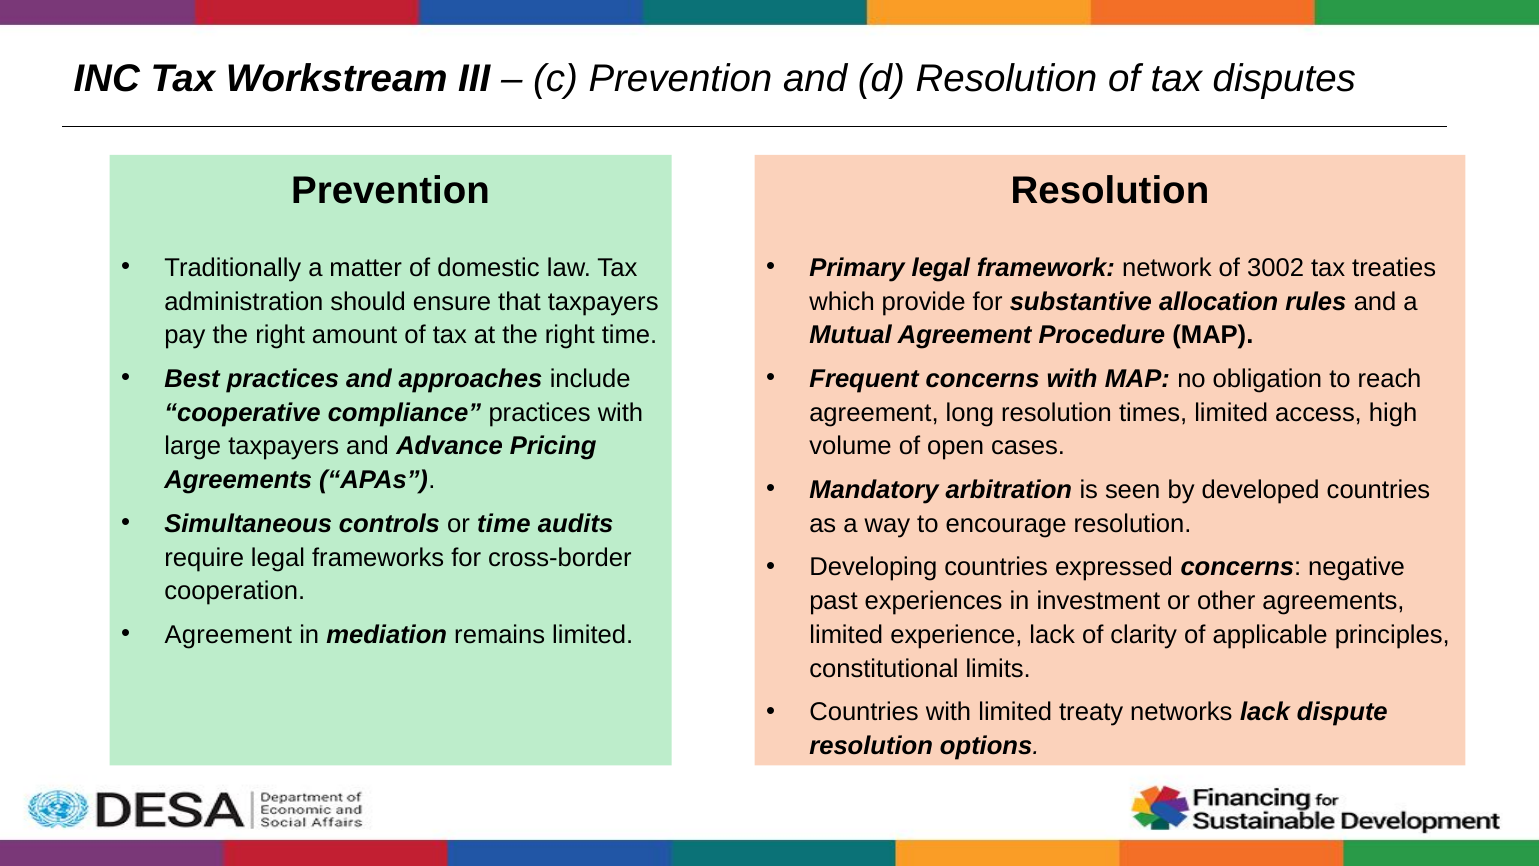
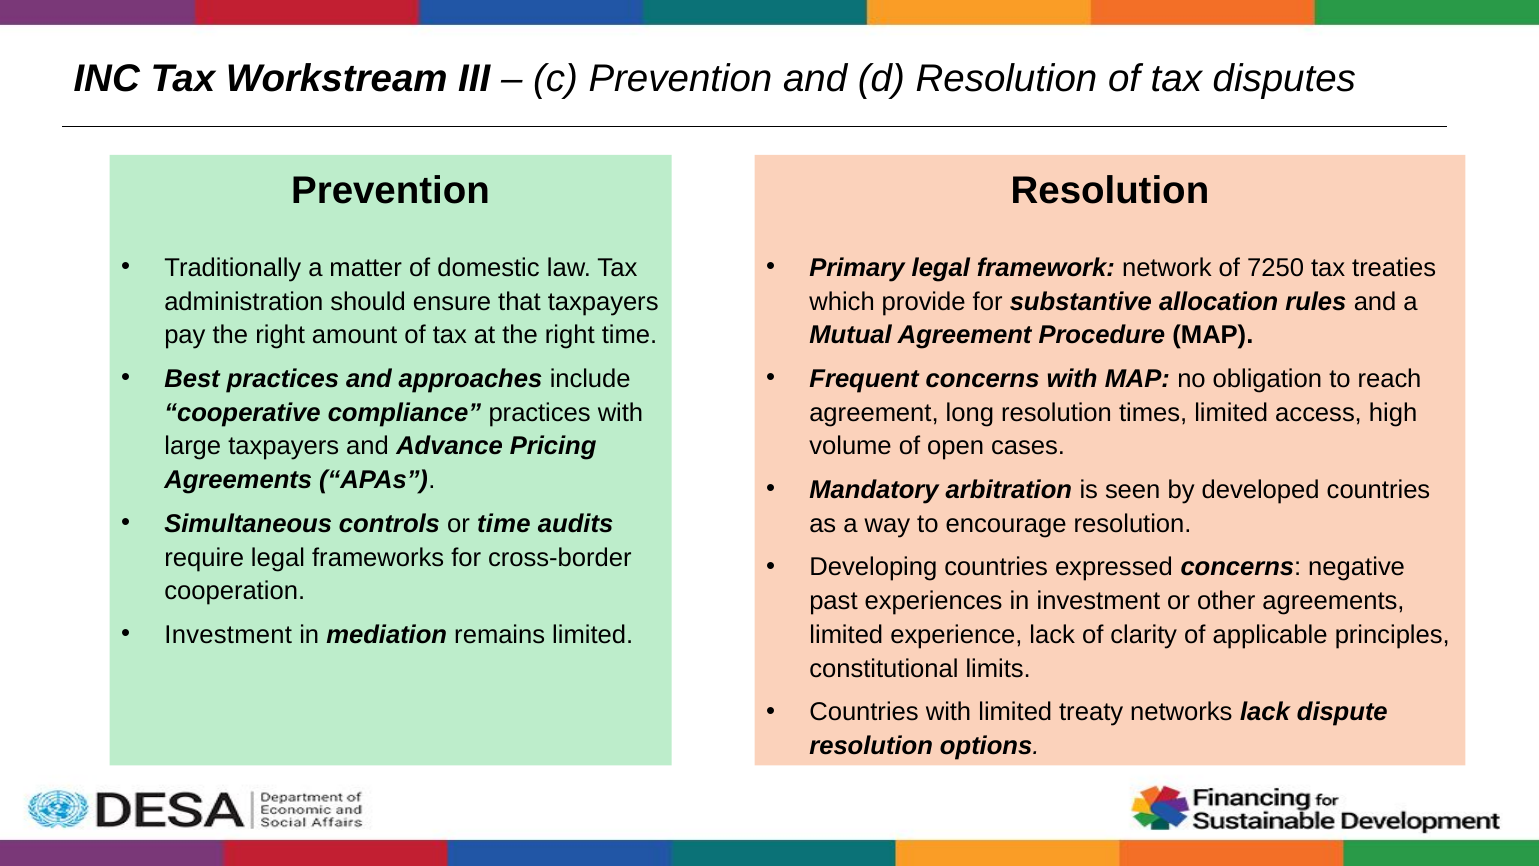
3002: 3002 -> 7250 (1276, 268)
Agreement: Agreement -> Investment (228, 635)
